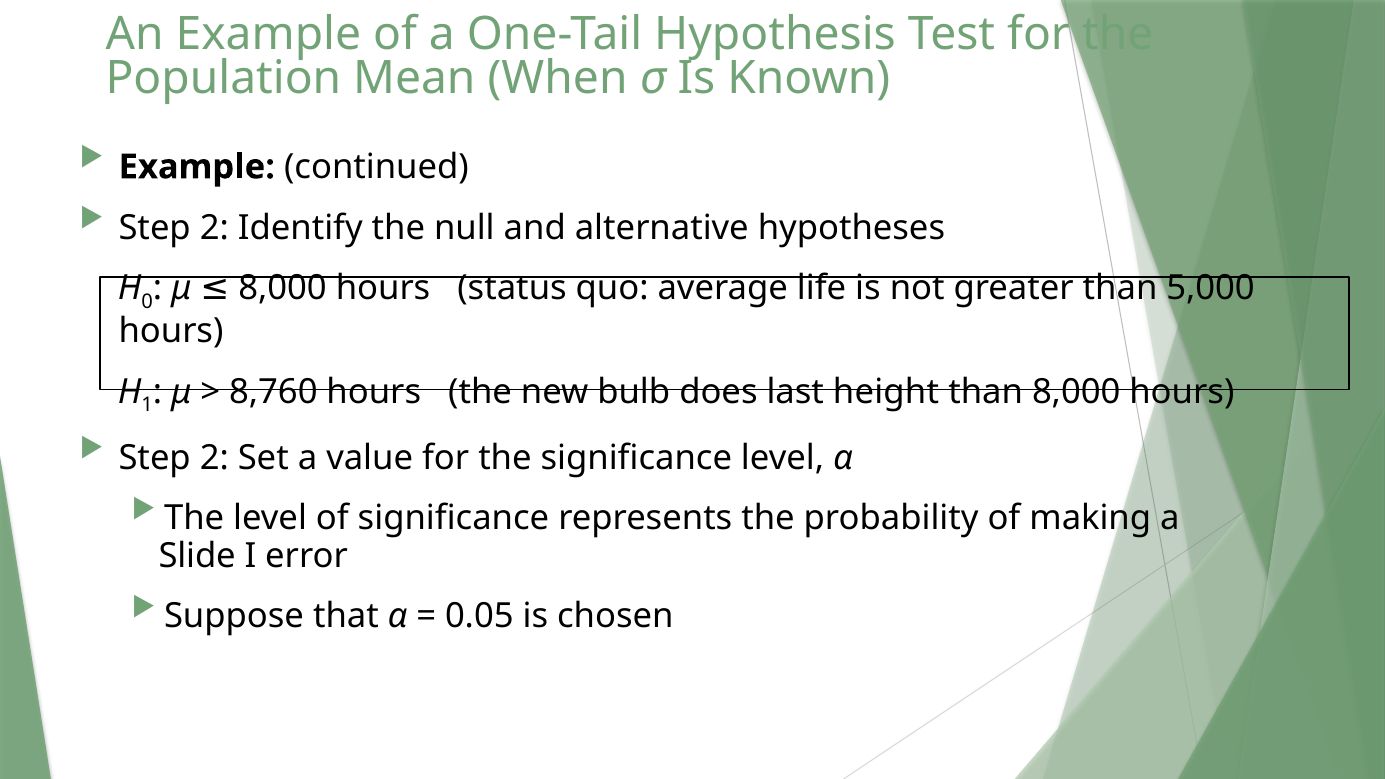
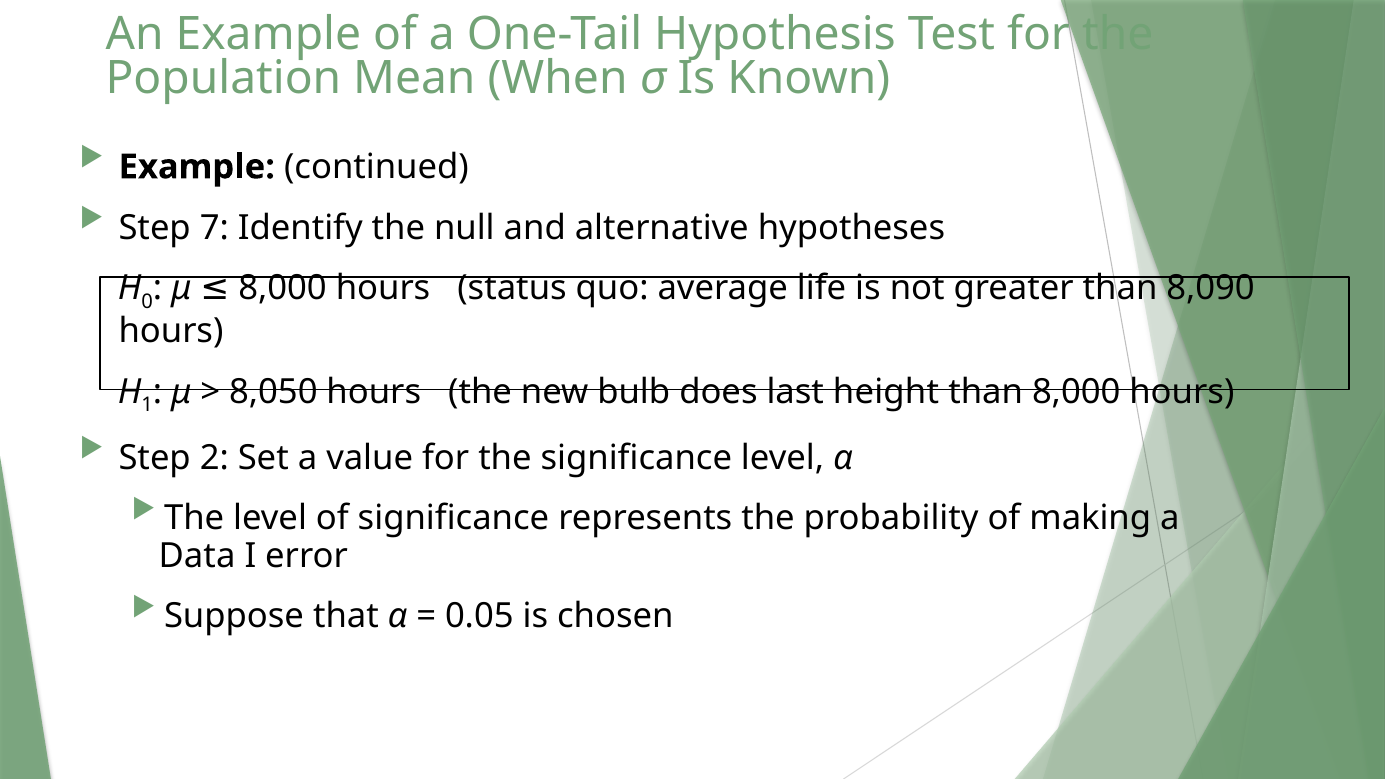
2: 2 -> 7 (214, 228)
5,000: 5,000 -> 8,090 (1211, 288)
8,760: 8,760 -> 8,050 (273, 392)
Slide: Slide -> Data (197, 556)
